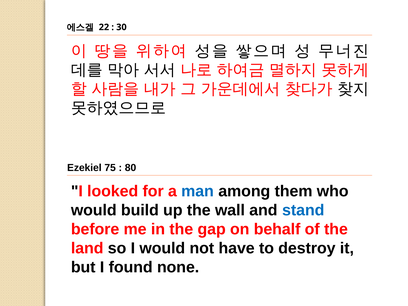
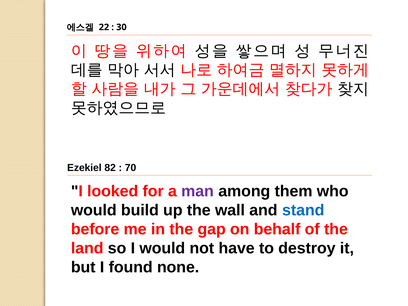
75: 75 -> 82 (110, 168)
80: 80 -> 70 (131, 168)
man colour: blue -> purple (198, 191)
